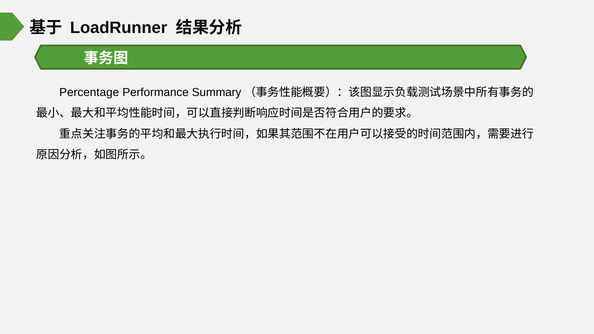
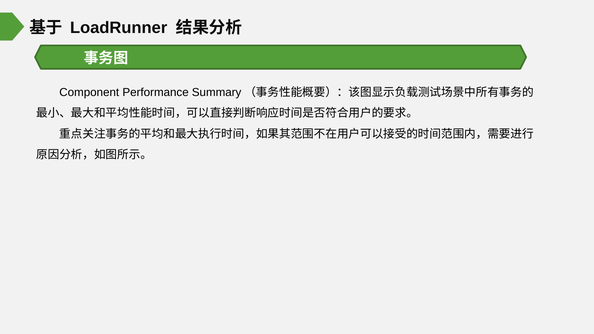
Percentage: Percentage -> Component (89, 92)
